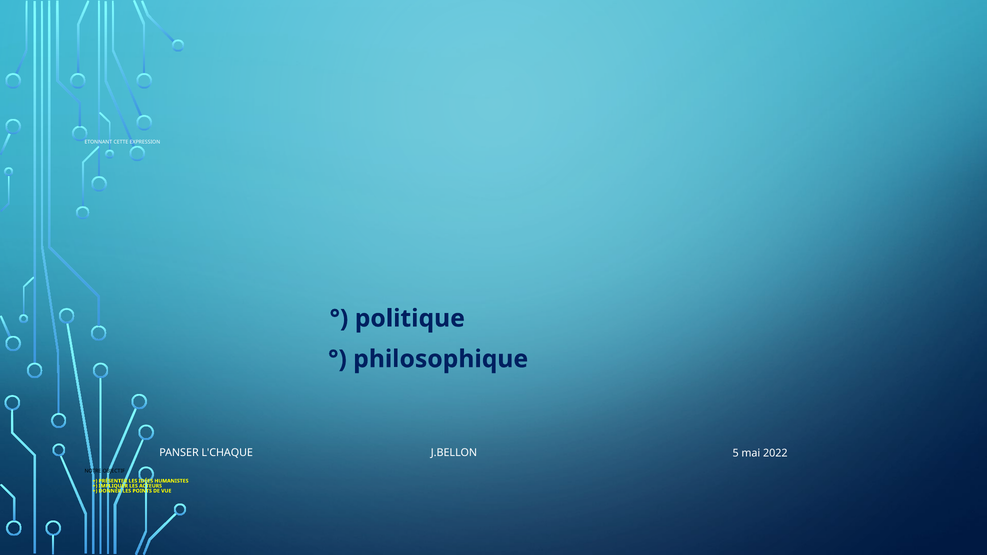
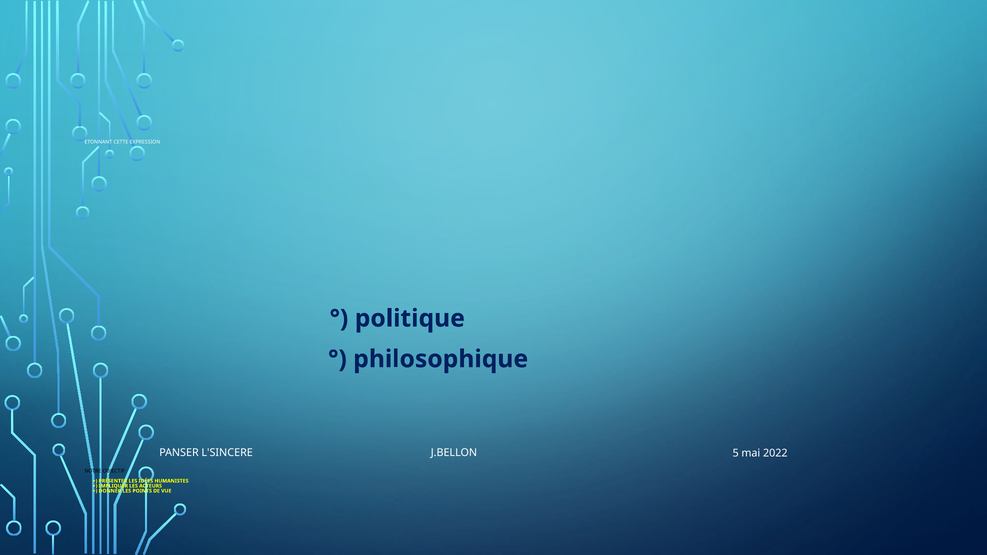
L'CHAQUE: L'CHAQUE -> L'SINCERE (227, 453)
